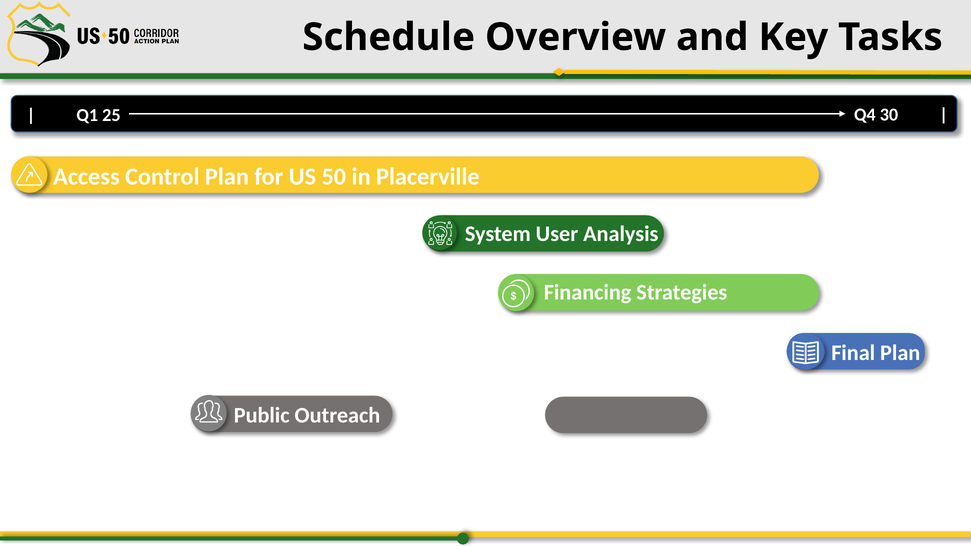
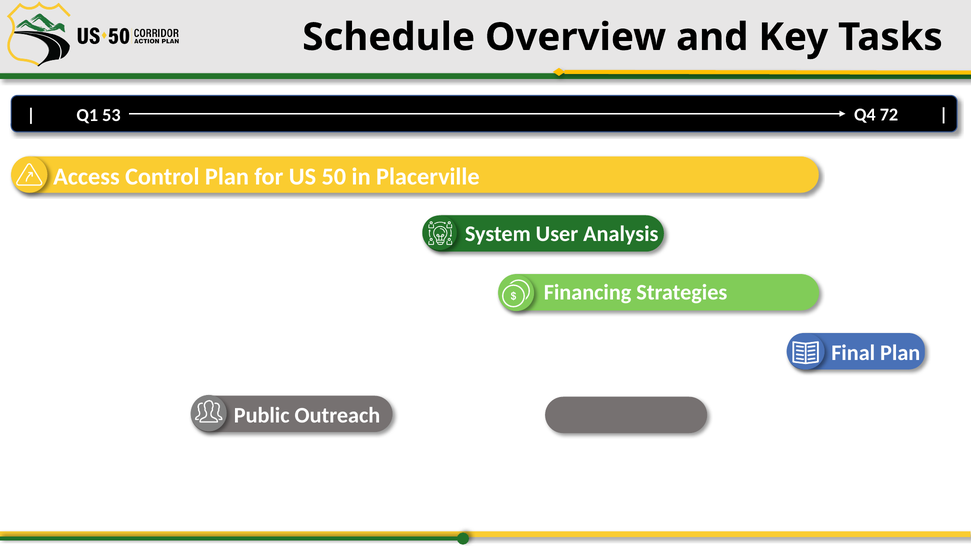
30: 30 -> 72 (889, 115)
25: 25 -> 53 (111, 115)
